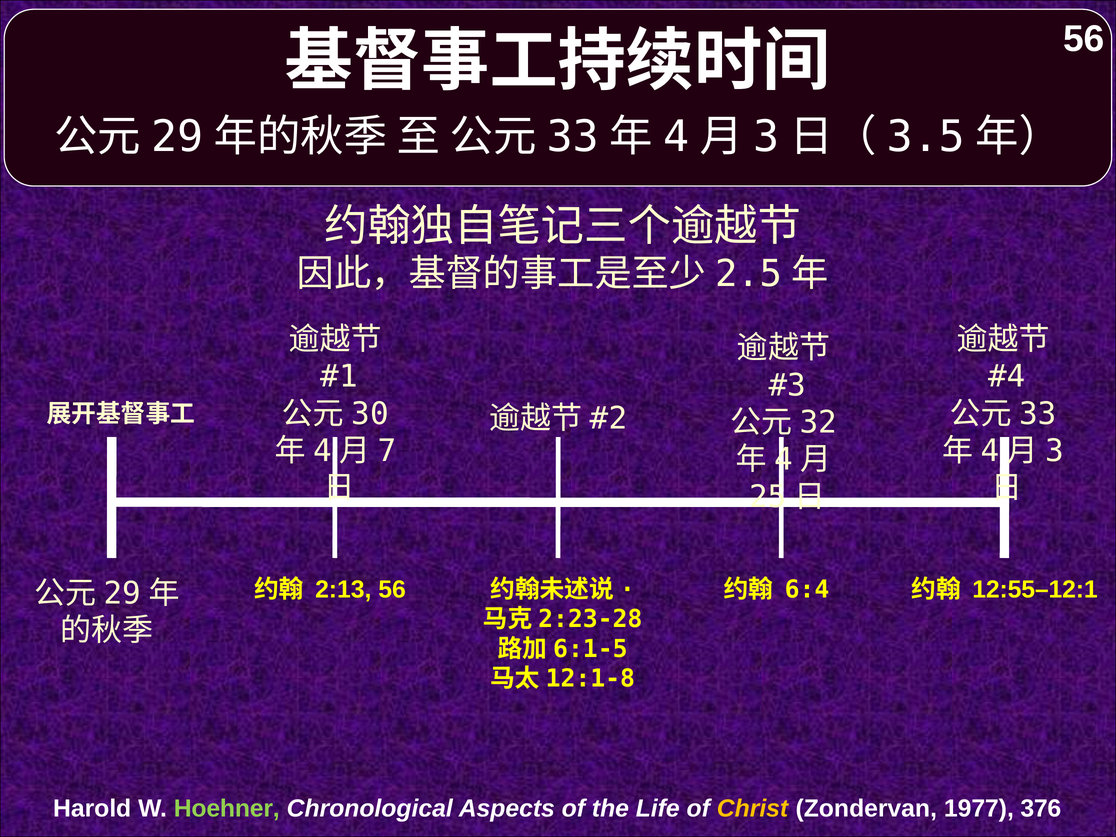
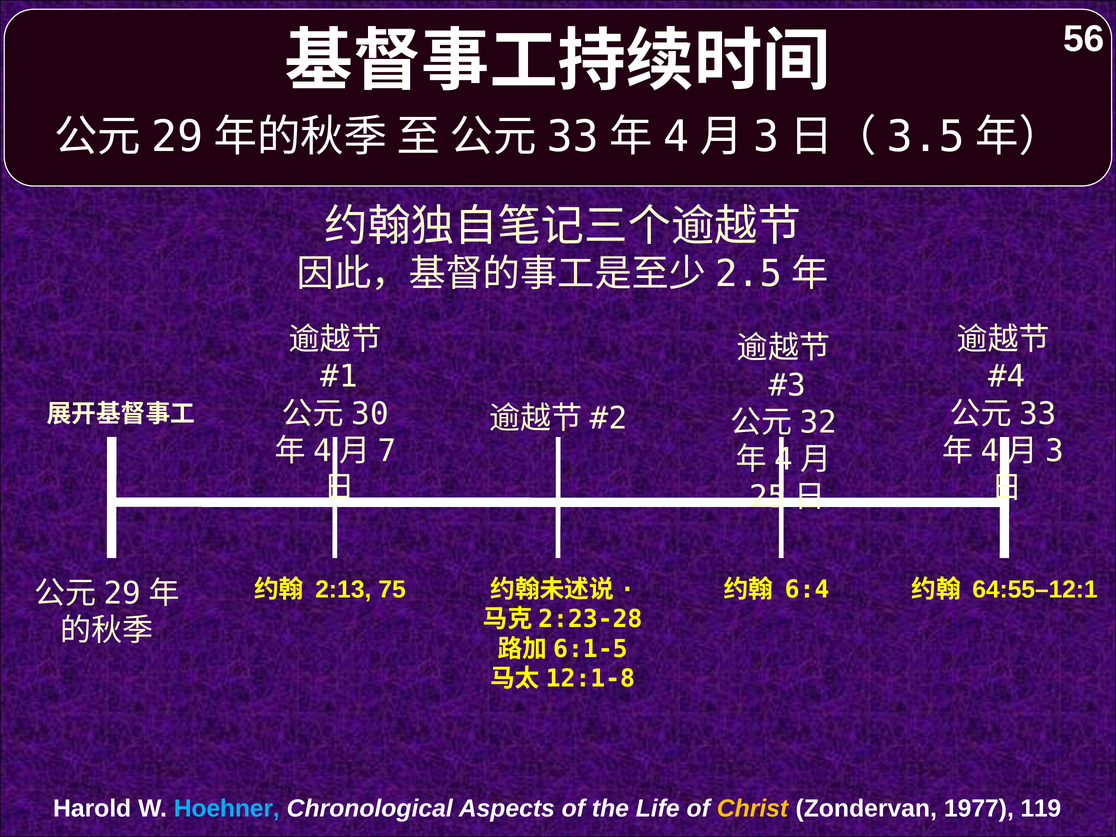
2:13 56: 56 -> 75 (392, 589)
12:55–12:1: 12:55–12:1 -> 64:55–12:1 (1035, 589)
Hoehner colour: light green -> light blue (227, 809)
376: 376 -> 119 (1041, 809)
